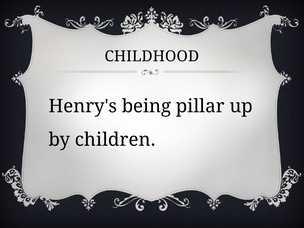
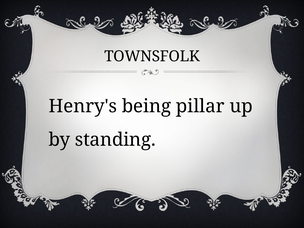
CHILDHOOD: CHILDHOOD -> TOWNSFOLK (152, 56)
children: children -> standing (115, 140)
